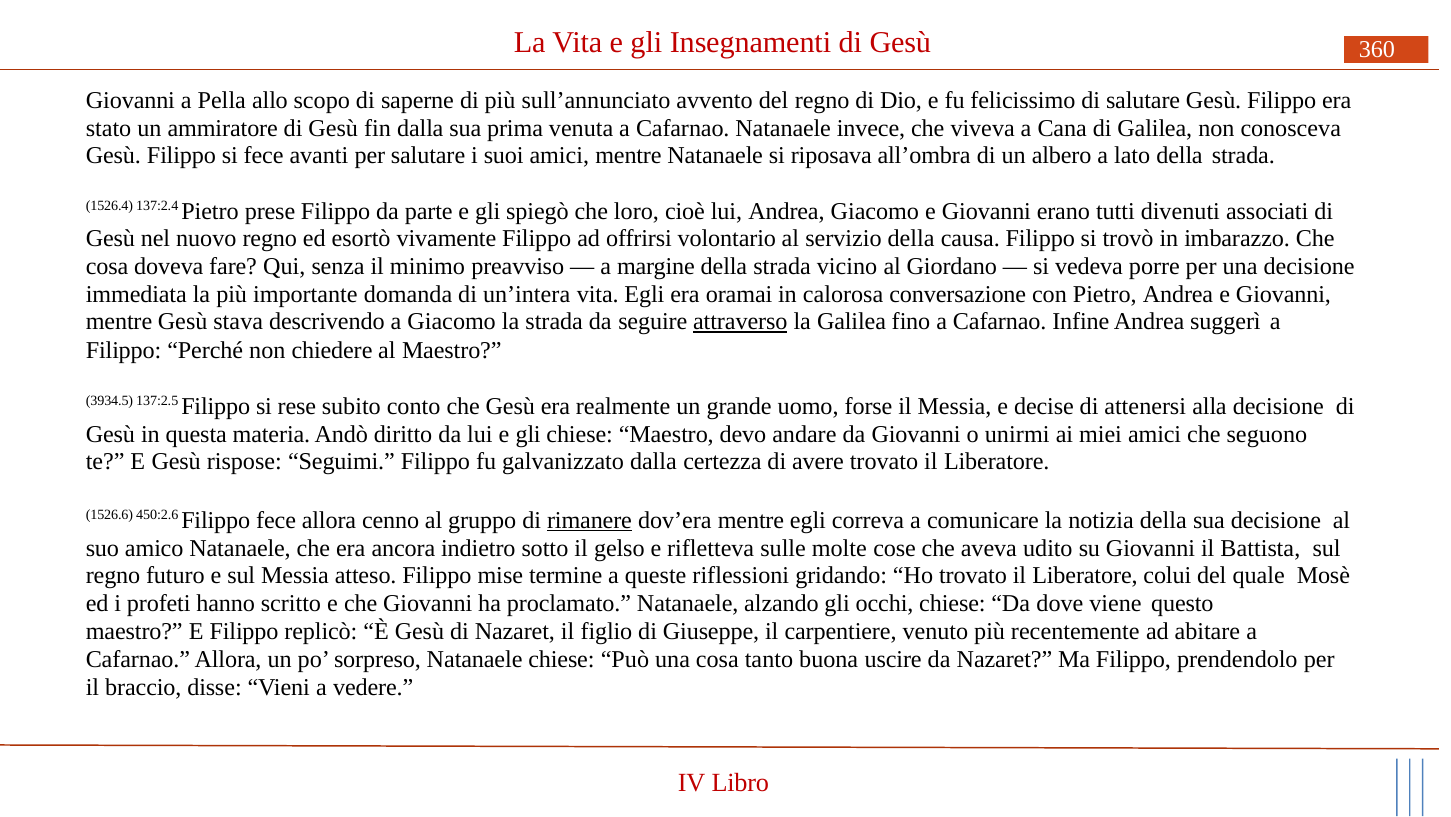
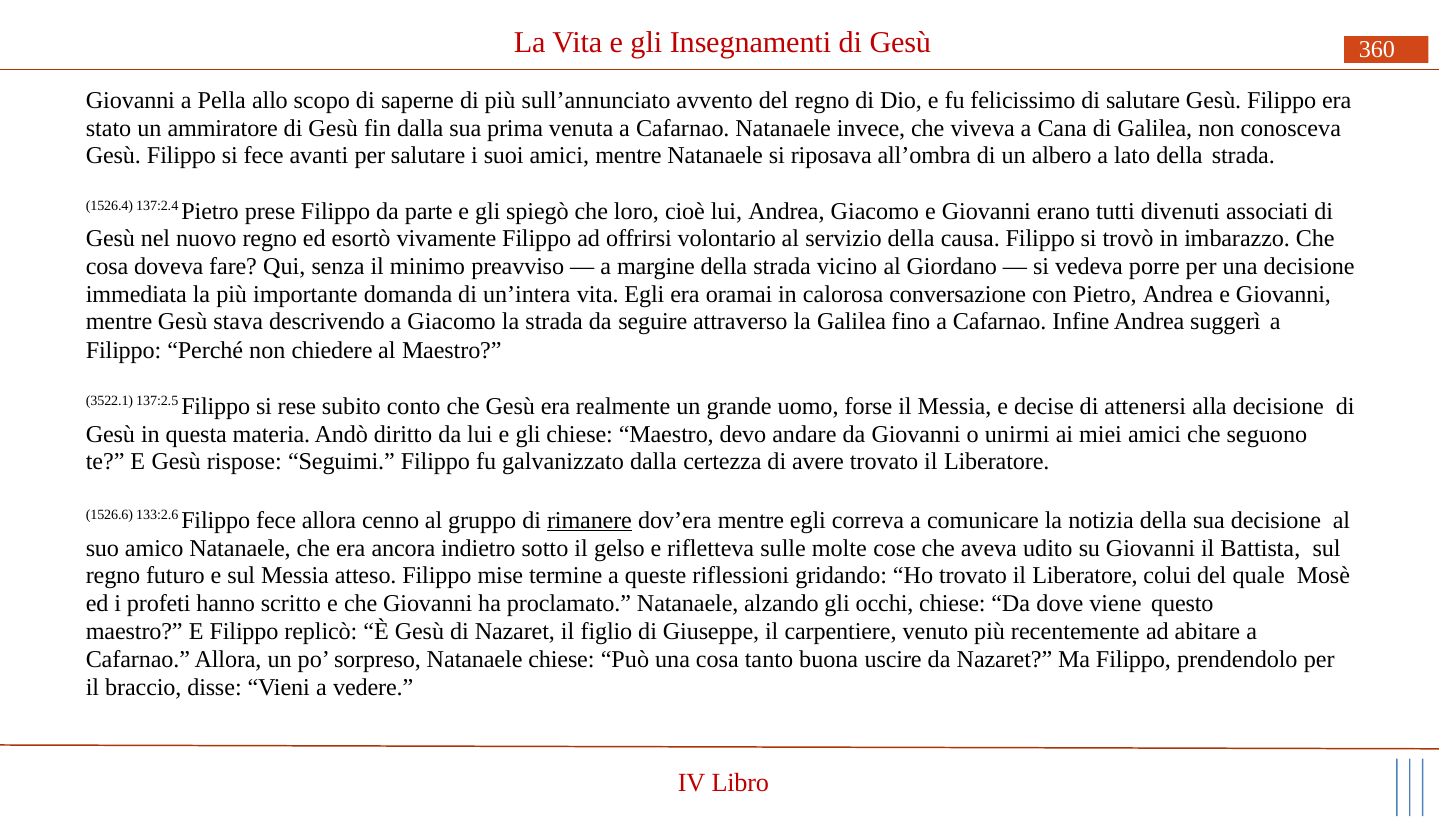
attraverso underline: present -> none (740, 322)
3934.5: 3934.5 -> 3522.1 (109, 401)
450:2.6: 450:2.6 -> 133:2.6 (157, 515)
